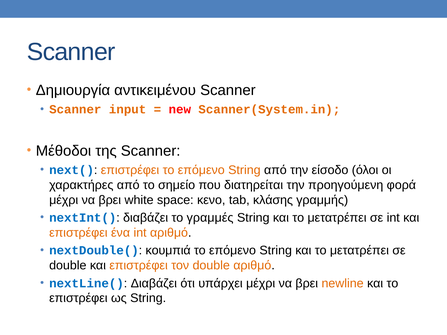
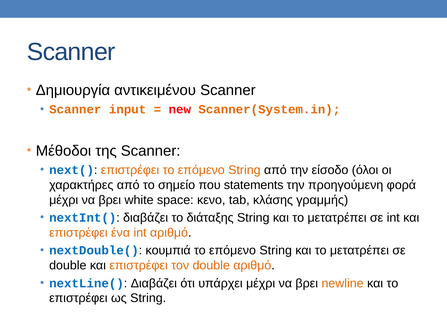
διατηρείται: διατηρείται -> statements (254, 185)
γραμμές: γραμμές -> διάταξης (210, 218)
